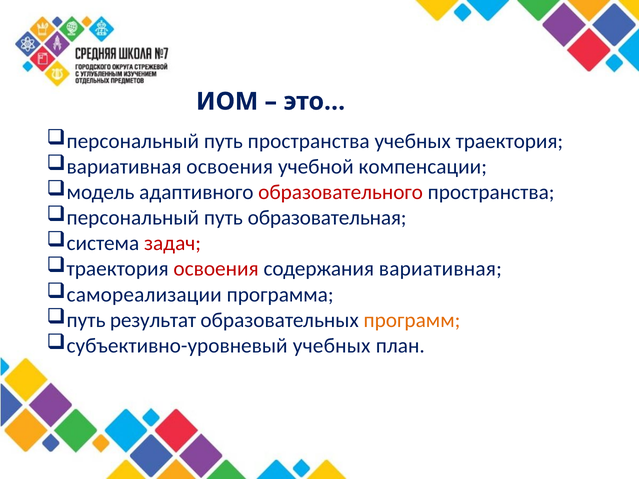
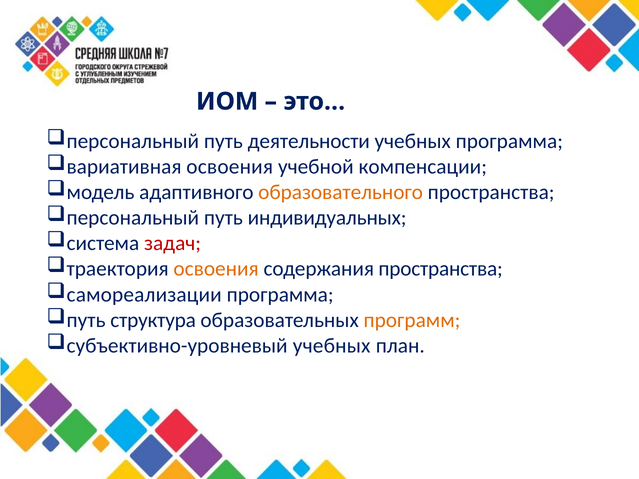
путь пространства: пространства -> деятельности (309, 141)
учебных траектория: траектория -> программа (509, 141)
образовательного colour: red -> orange (341, 192)
образовательная: образовательная -> индивидуальных (327, 218)
освоения colour: red -> orange (216, 269)
содержания вариативная: вариативная -> пространства (441, 269)
результат: результат -> структура (153, 320)
